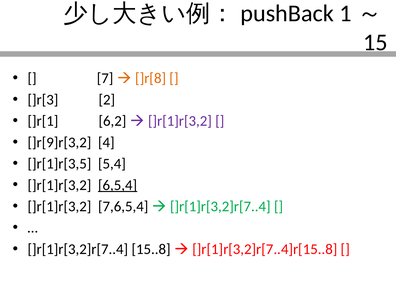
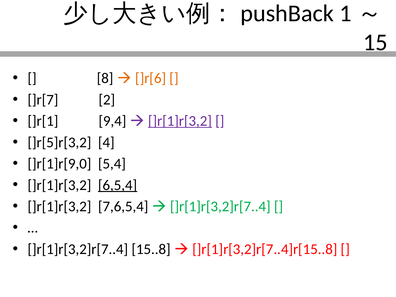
7: 7 -> 8 (105, 78)
]r[8: ]r[8 -> ]r[6 (151, 78)
]r[3: ]r[3 -> ]r[7 (43, 100)
6,2: 6,2 -> 9,4 (113, 121)
]r[1]r[3,2 underline: none -> present (180, 121)
]r[9]r[3,2: ]r[9]r[3,2 -> ]r[5]r[3,2 (59, 142)
]r[1]r[3,5: ]r[1]r[3,5 -> ]r[1]r[9,0 (59, 164)
